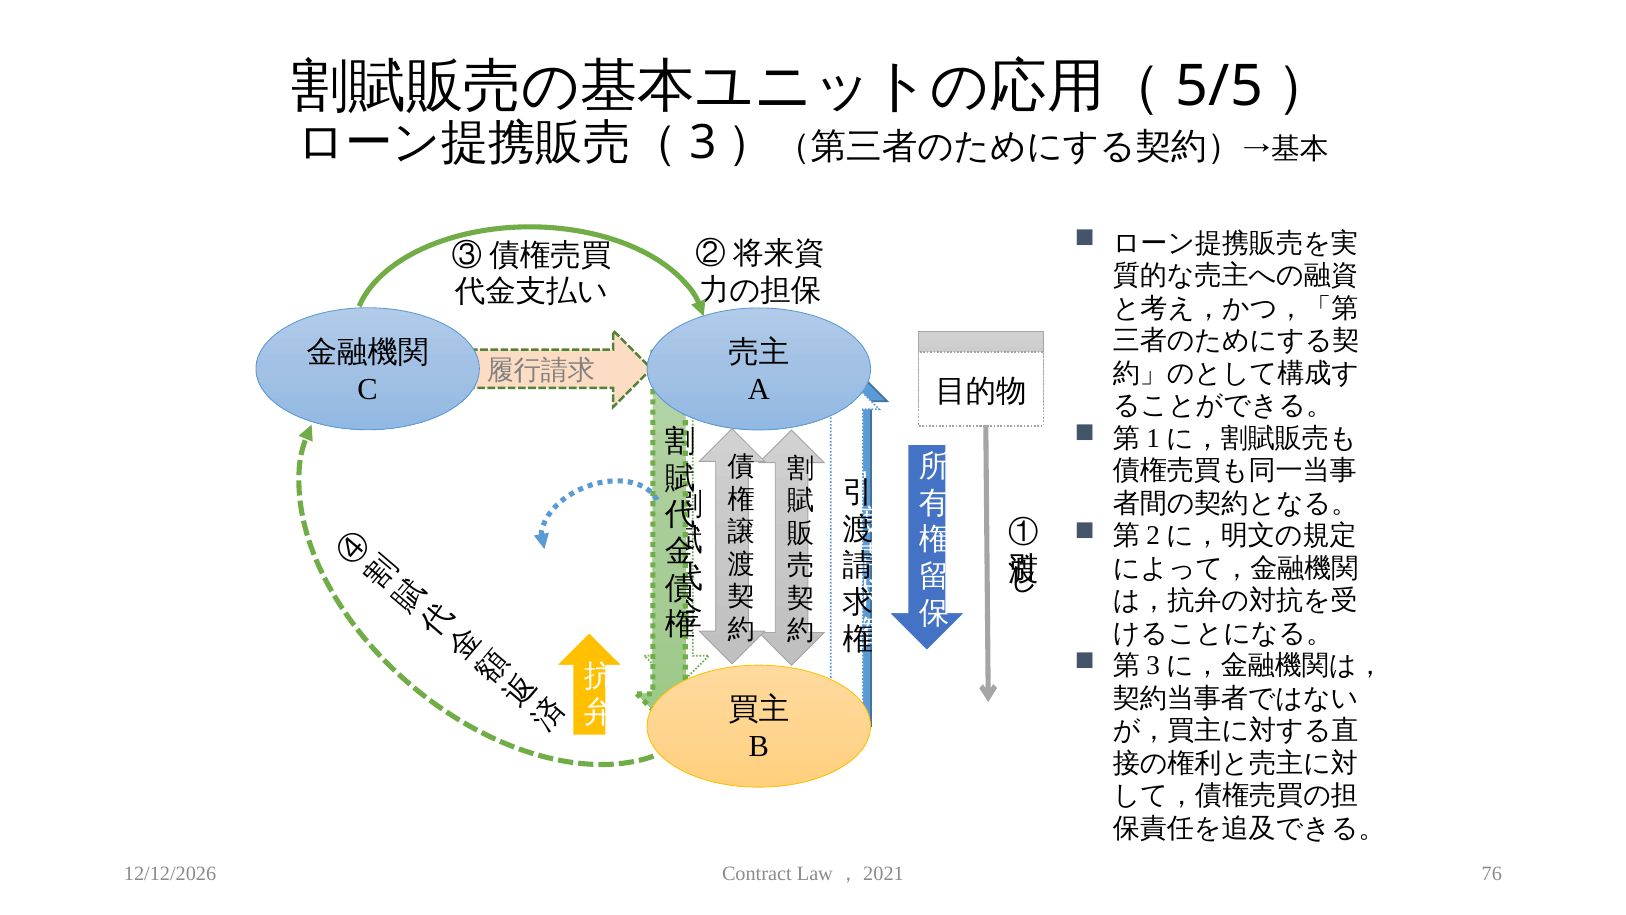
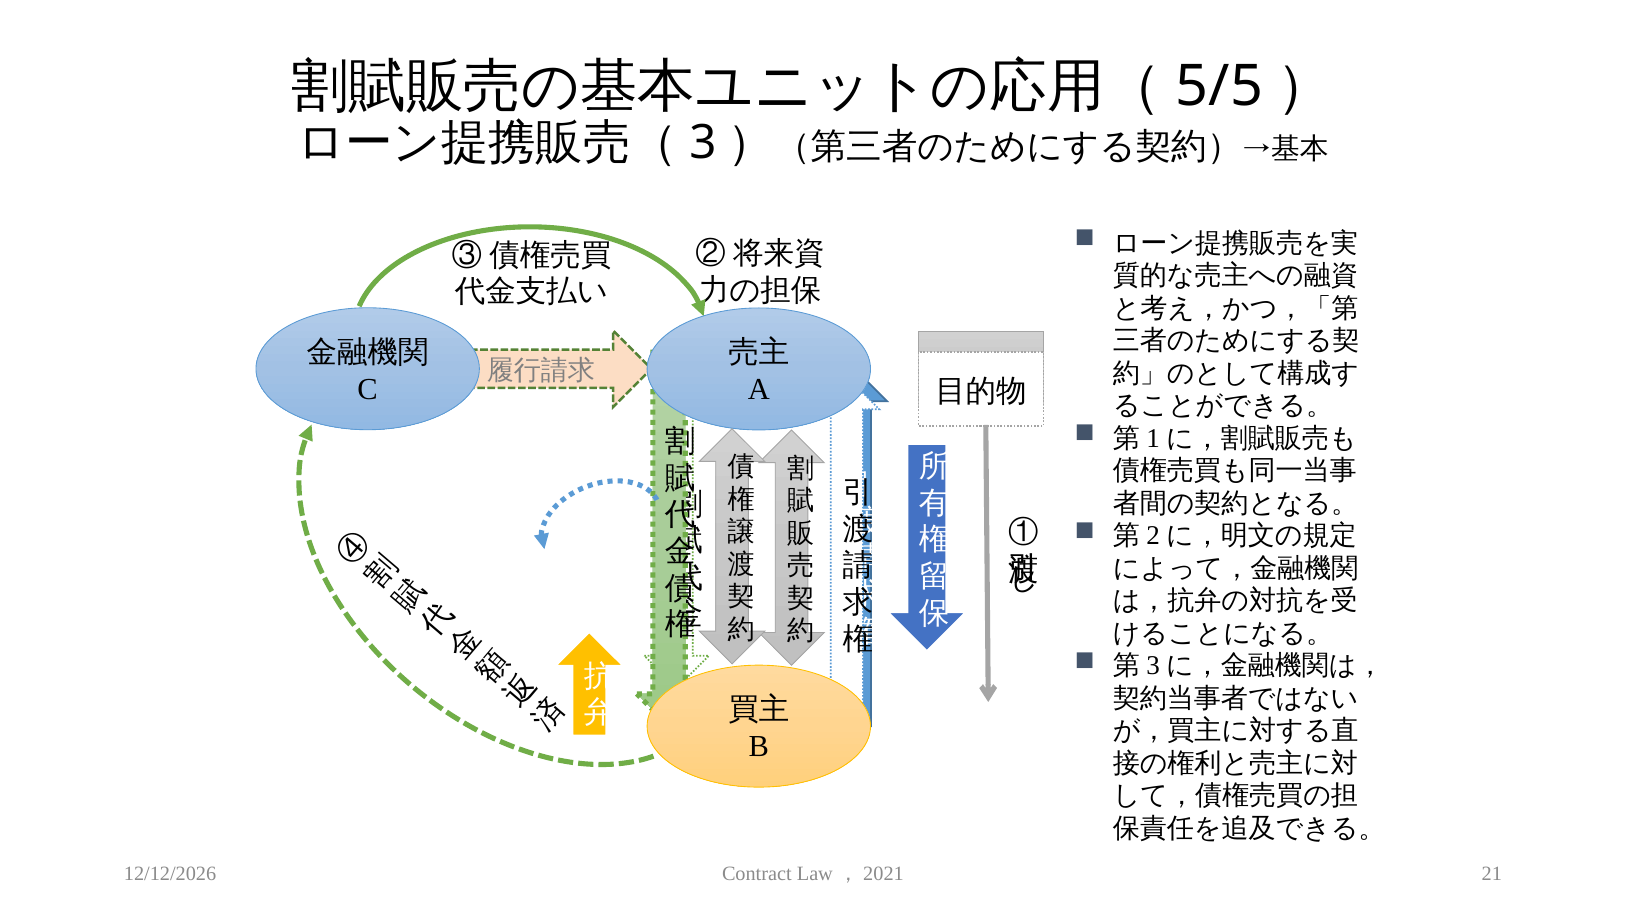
76: 76 -> 21 (1492, 873)
